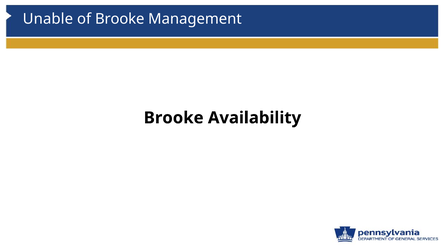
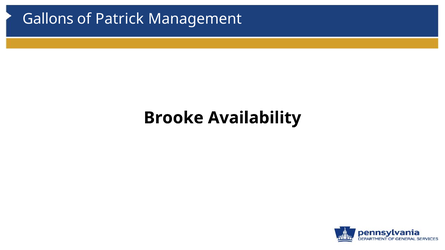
Unable: Unable -> Gallons (48, 19)
of Brooke: Brooke -> Patrick (120, 19)
